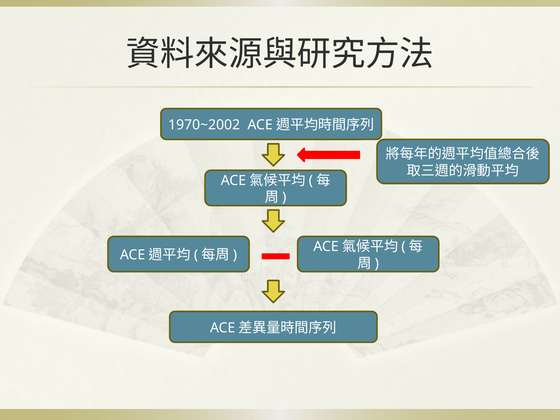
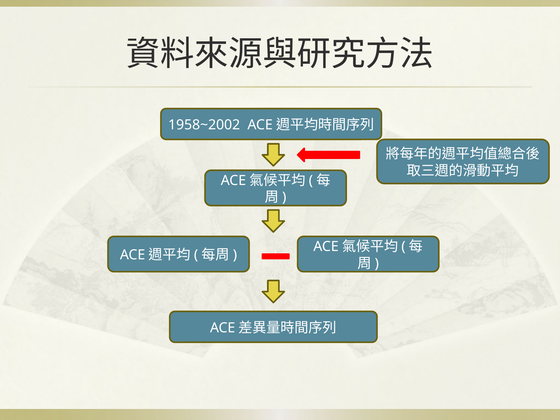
1970~2002: 1970~2002 -> 1958~2002 (204, 125)
